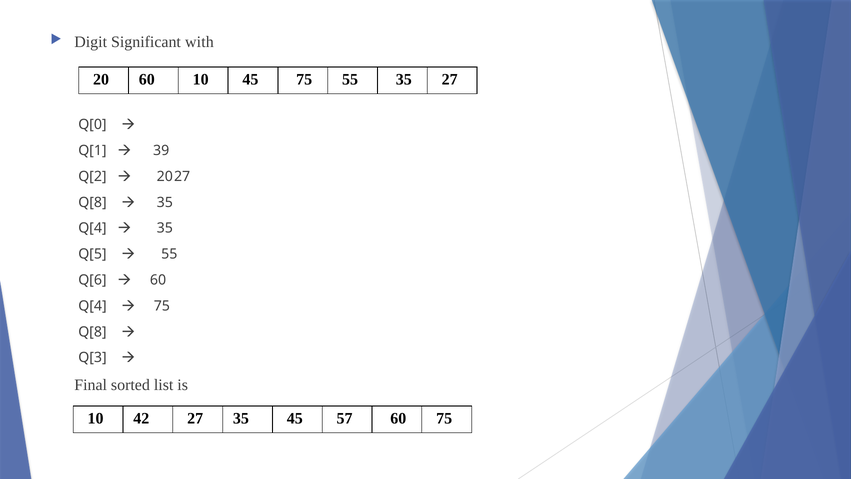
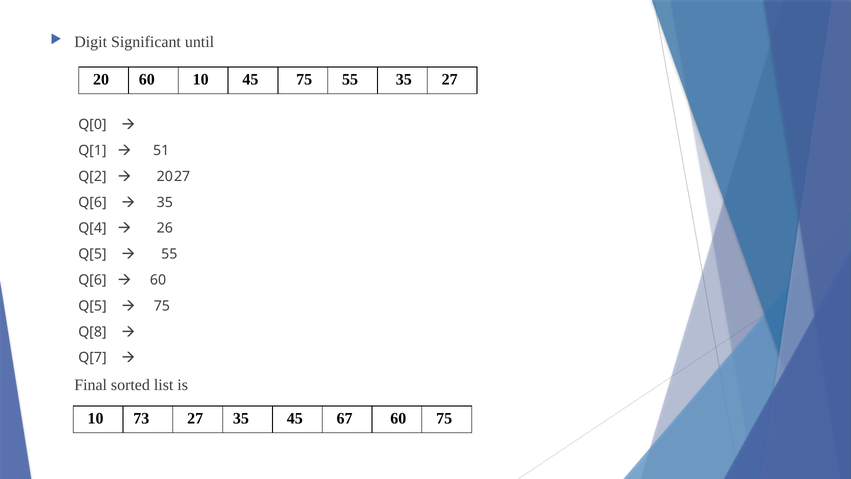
with: with -> until (200, 42)
39: 39 -> 51 (161, 151)
Q[8: Q[8 -> Q[6 (92, 202)
35: 35 -> 26 (165, 228)
Q[4: Q[4 -> Q[5 (92, 306)
Q[3: Q[3 -> Q[7 (92, 358)
42: 42 -> 73 (141, 418)
57: 57 -> 67 (345, 418)
